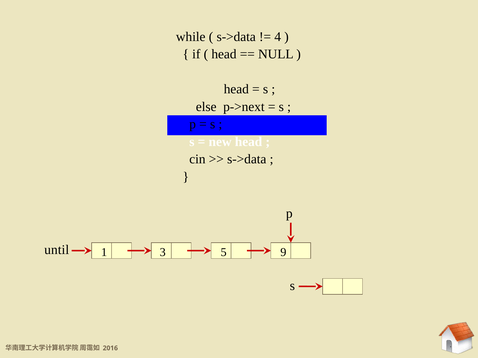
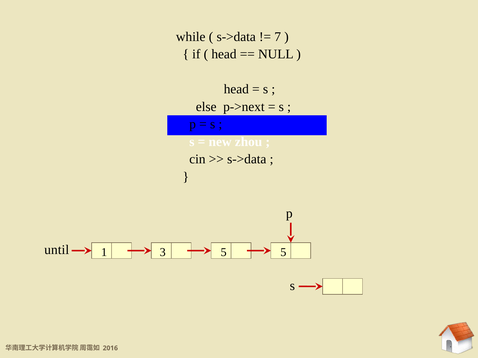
4: 4 -> 7 (278, 37)
new head: head -> zhou (249, 142)
5 9: 9 -> 5 (283, 253)
